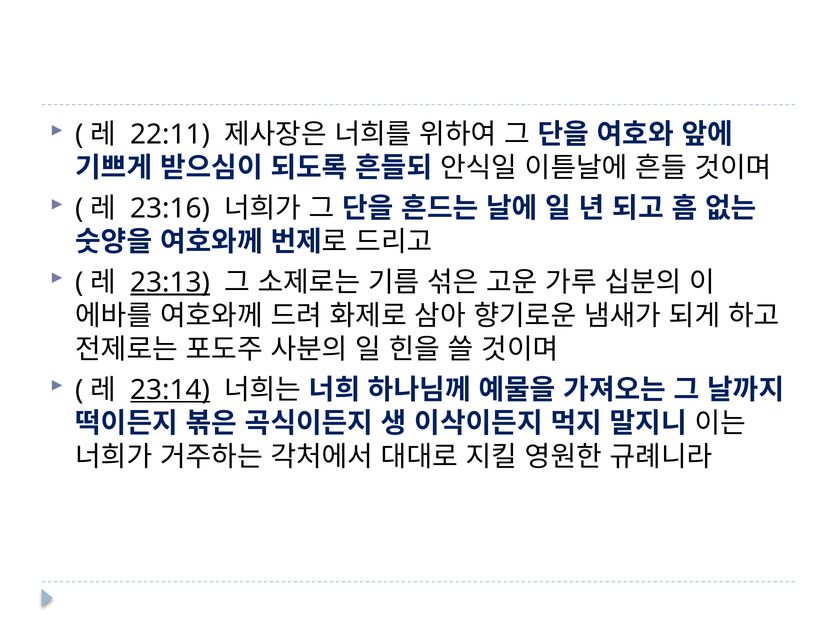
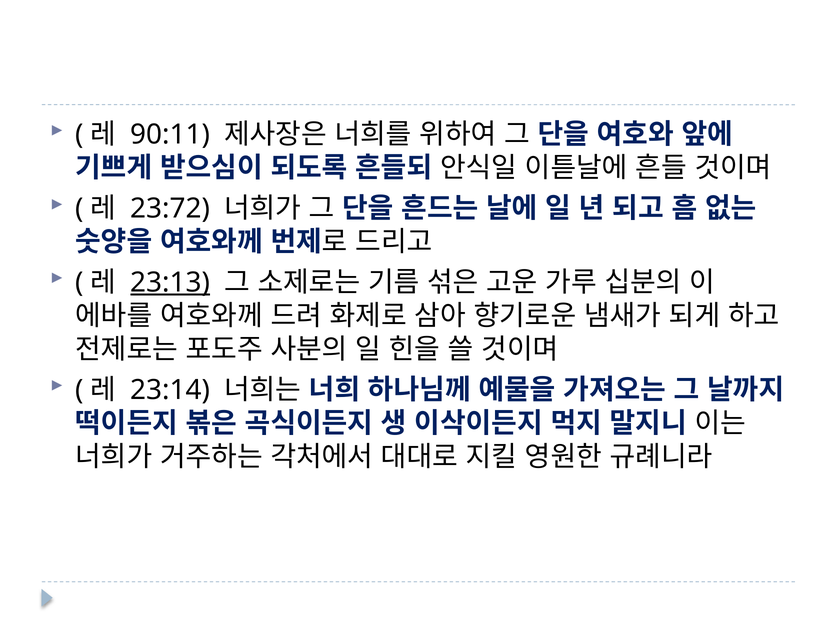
22:11: 22:11 -> 90:11 (170, 134)
23:16: 23:16 -> 23:72 (170, 208)
23:14 underline: present -> none (170, 390)
